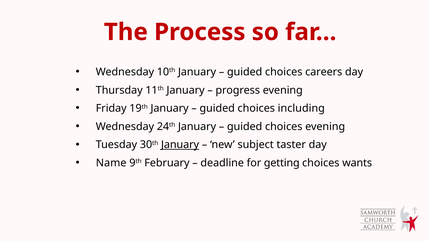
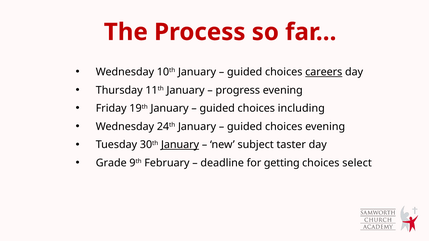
careers underline: none -> present (324, 72)
Name: Name -> Grade (111, 163)
wants: wants -> select (357, 163)
